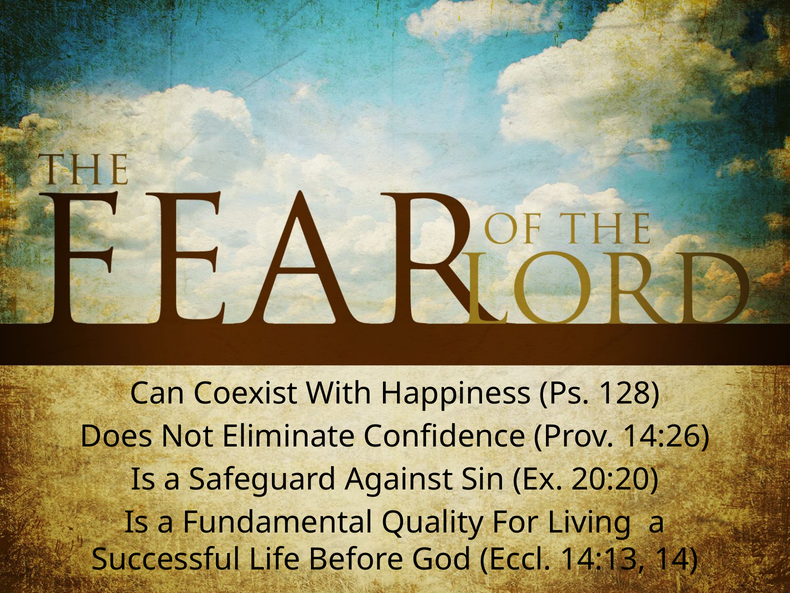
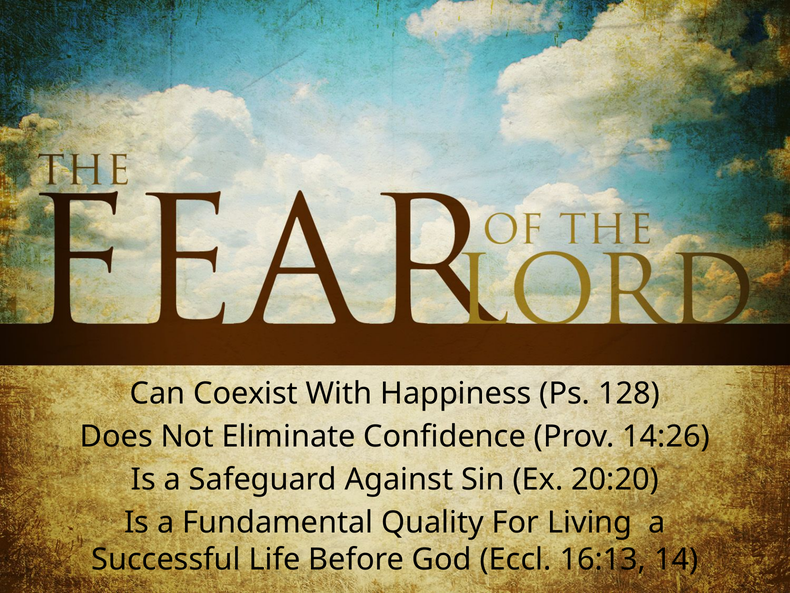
14:13: 14:13 -> 16:13 (603, 559)
